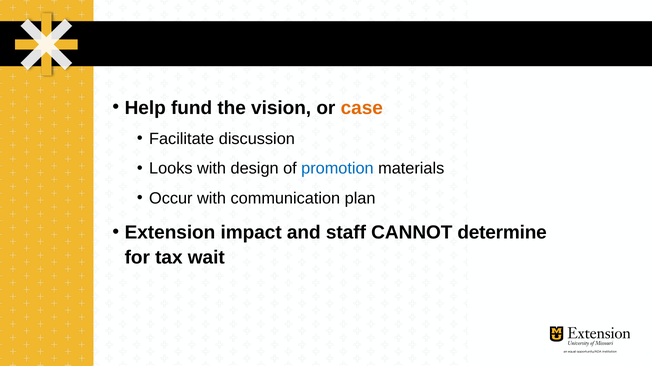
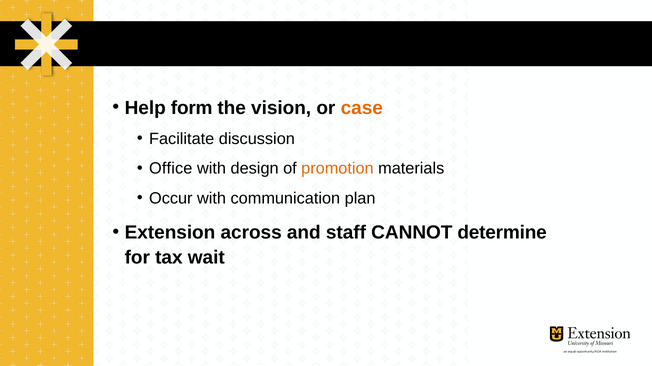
fund: fund -> form (192, 108)
Looks: Looks -> Office (171, 169)
promotion colour: blue -> orange (337, 169)
impact: impact -> across (251, 233)
